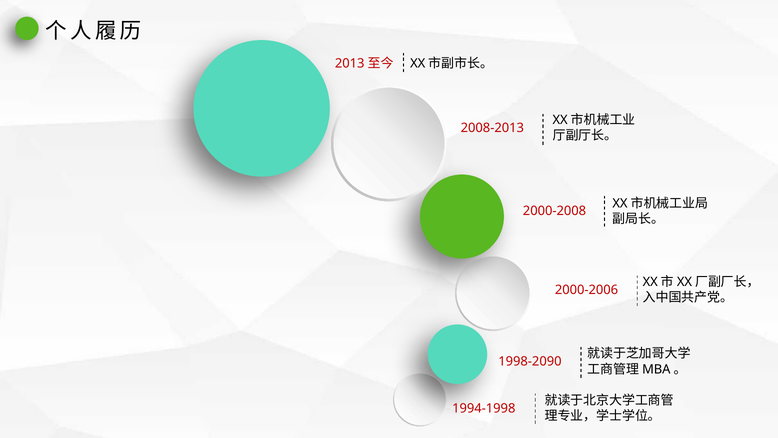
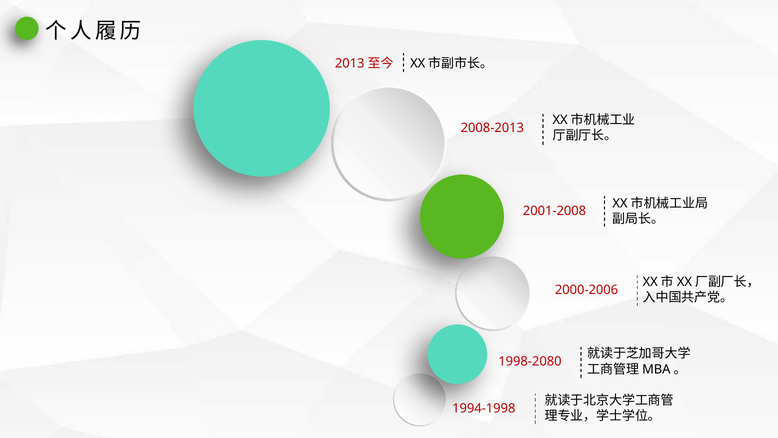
2000-2008: 2000-2008 -> 2001-2008 (555, 211)
1998-2090: 1998-2090 -> 1998-2080 (530, 361)
